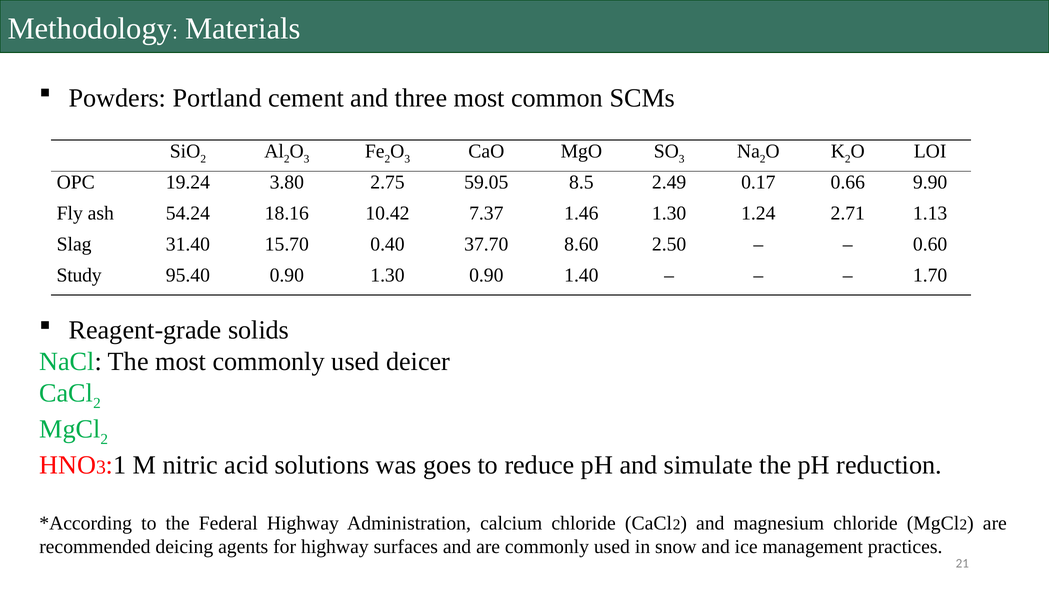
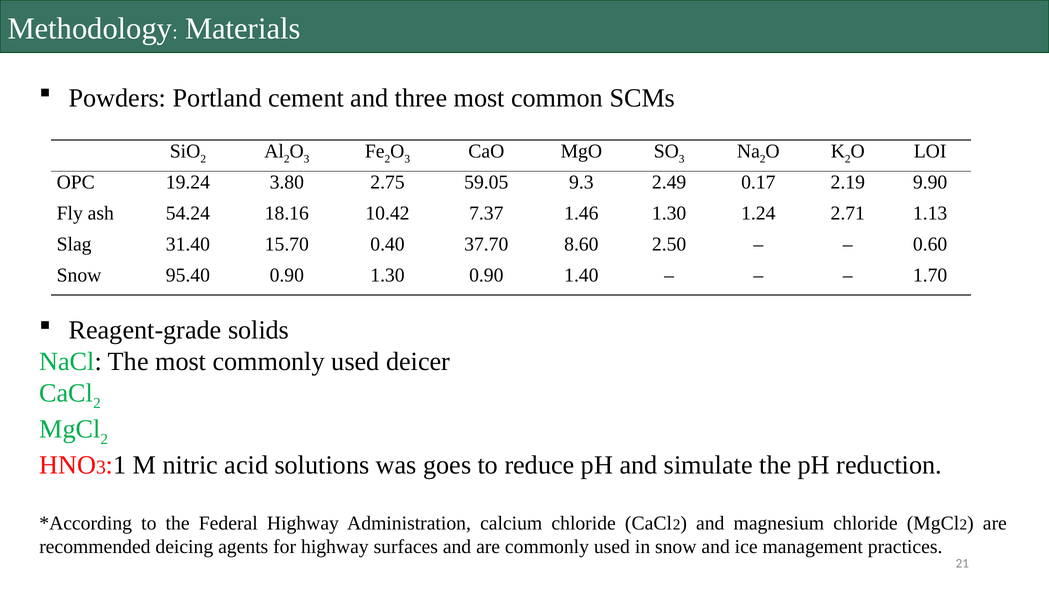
8.5: 8.5 -> 9.3 (581, 182)
0.66: 0.66 -> 2.19 (848, 182)
Study: Study -> Snow (79, 275)
